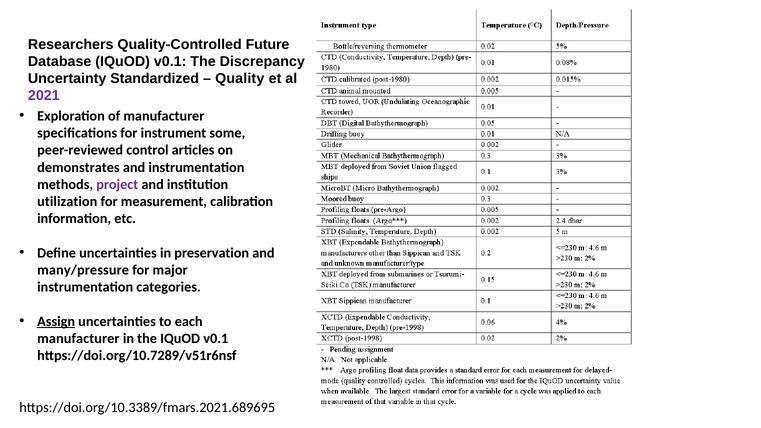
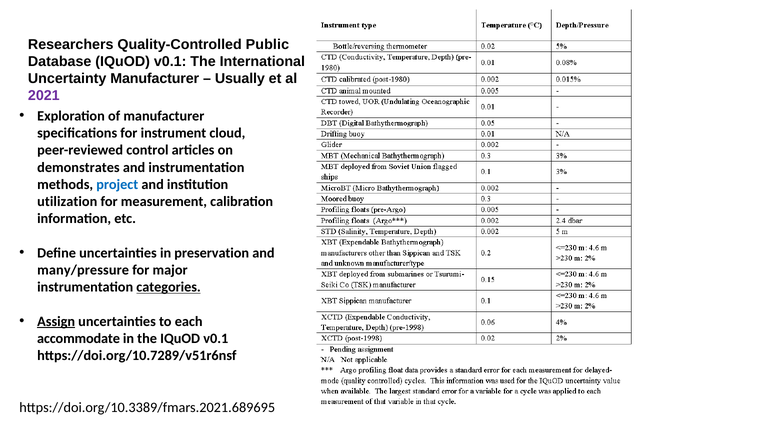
Future: Future -> Public (267, 44)
Discrepancy: Discrepancy -> International (262, 61)
Uncertainty Standardized: Standardized -> Manufacturer (155, 79)
Quality: Quality -> Usually (240, 79)
some: some -> cloud (227, 133)
project colour: purple -> blue (117, 184)
categories underline: none -> present (169, 287)
manufacturer: manufacturer -> accommodate (79, 339)
